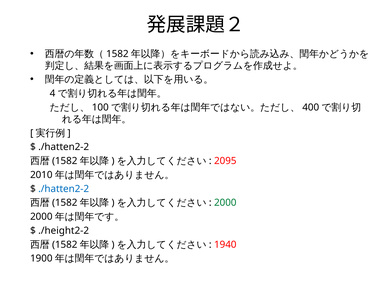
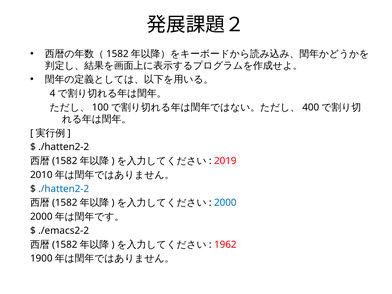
2095: 2095 -> 2019 (225, 161)
2000 colour: green -> blue (225, 203)
./height2-2: ./height2-2 -> ./emacs2-2 (64, 231)
1940: 1940 -> 1962 (225, 245)
